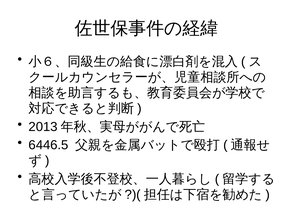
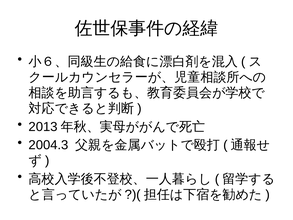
6446.5: 6446.5 -> 2004.3 (48, 145)
